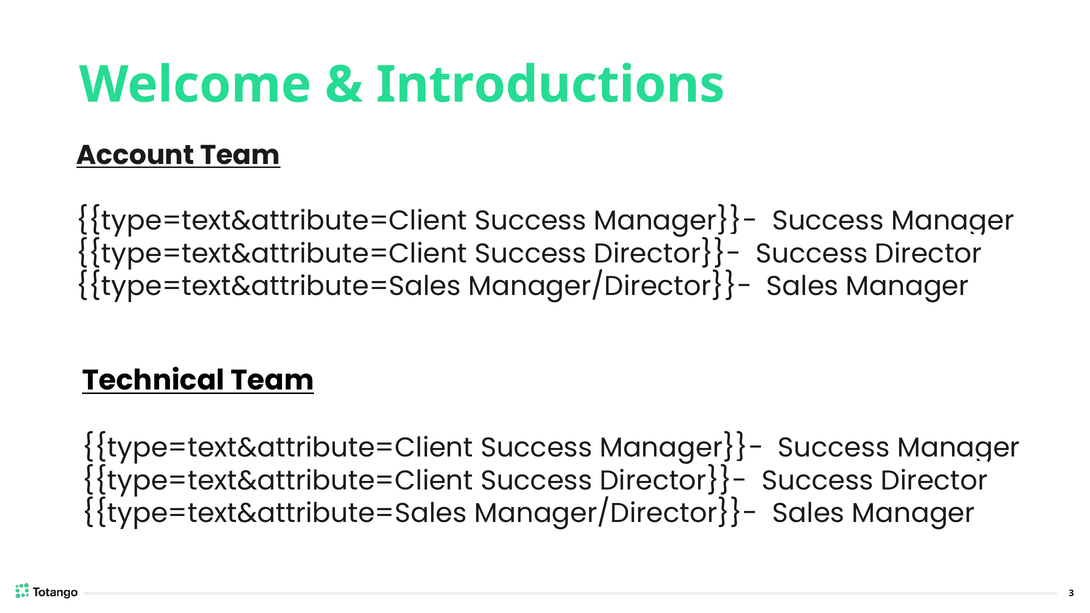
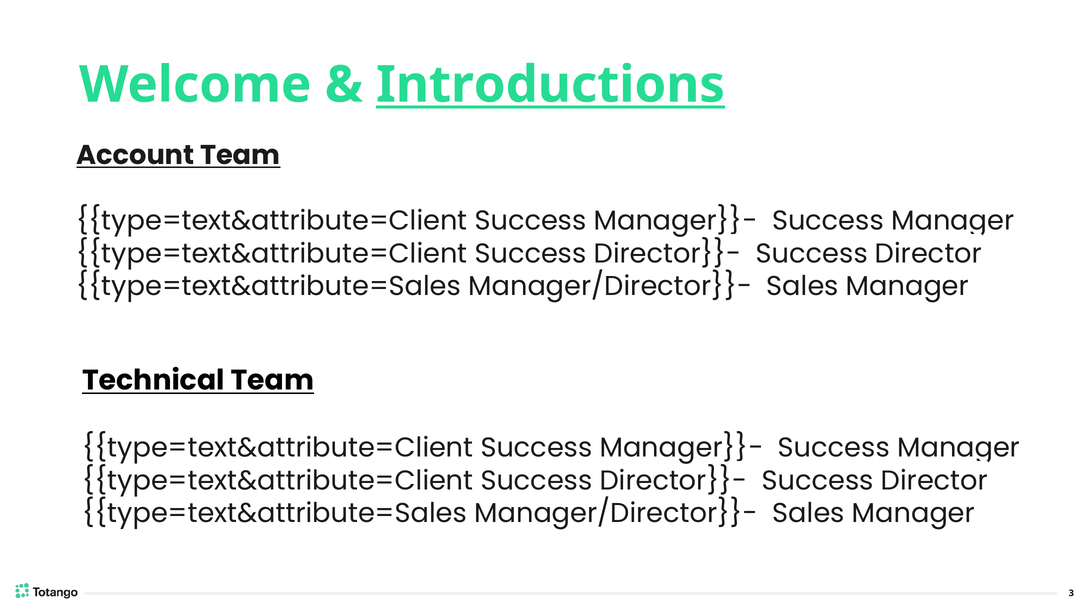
Introductions underline: none -> present (551, 85)
